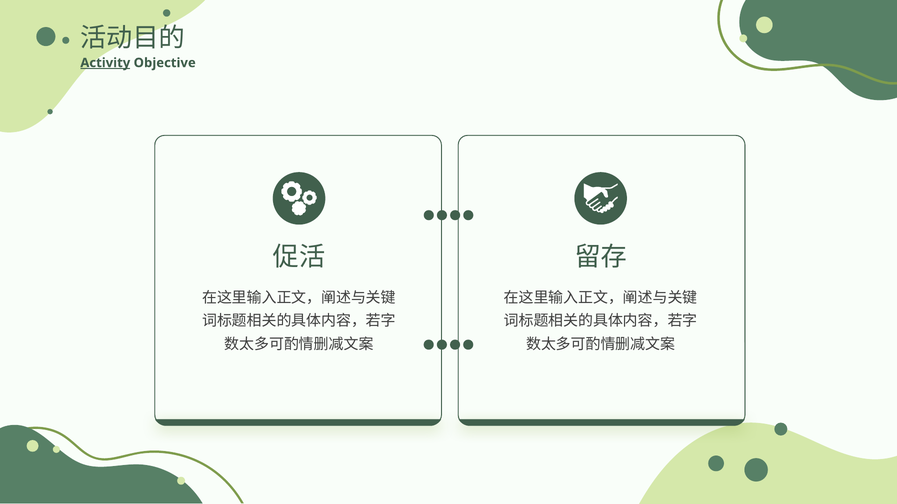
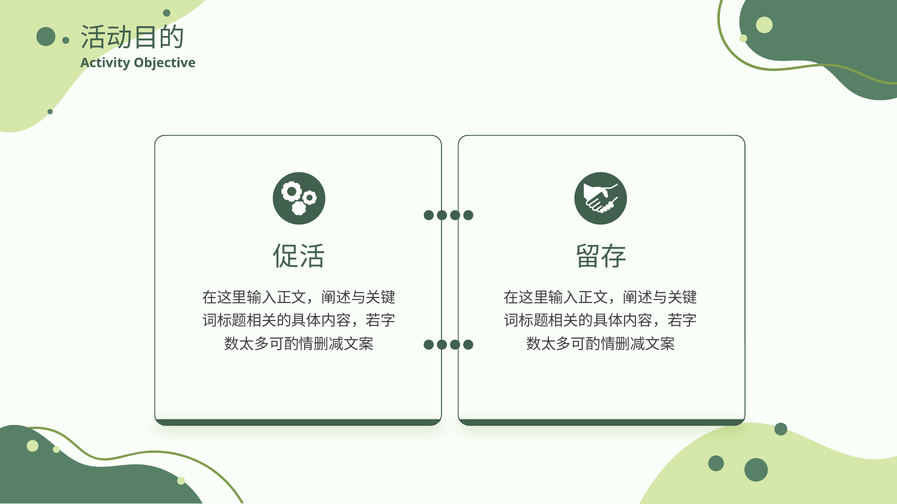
Activity underline: present -> none (105, 63)
